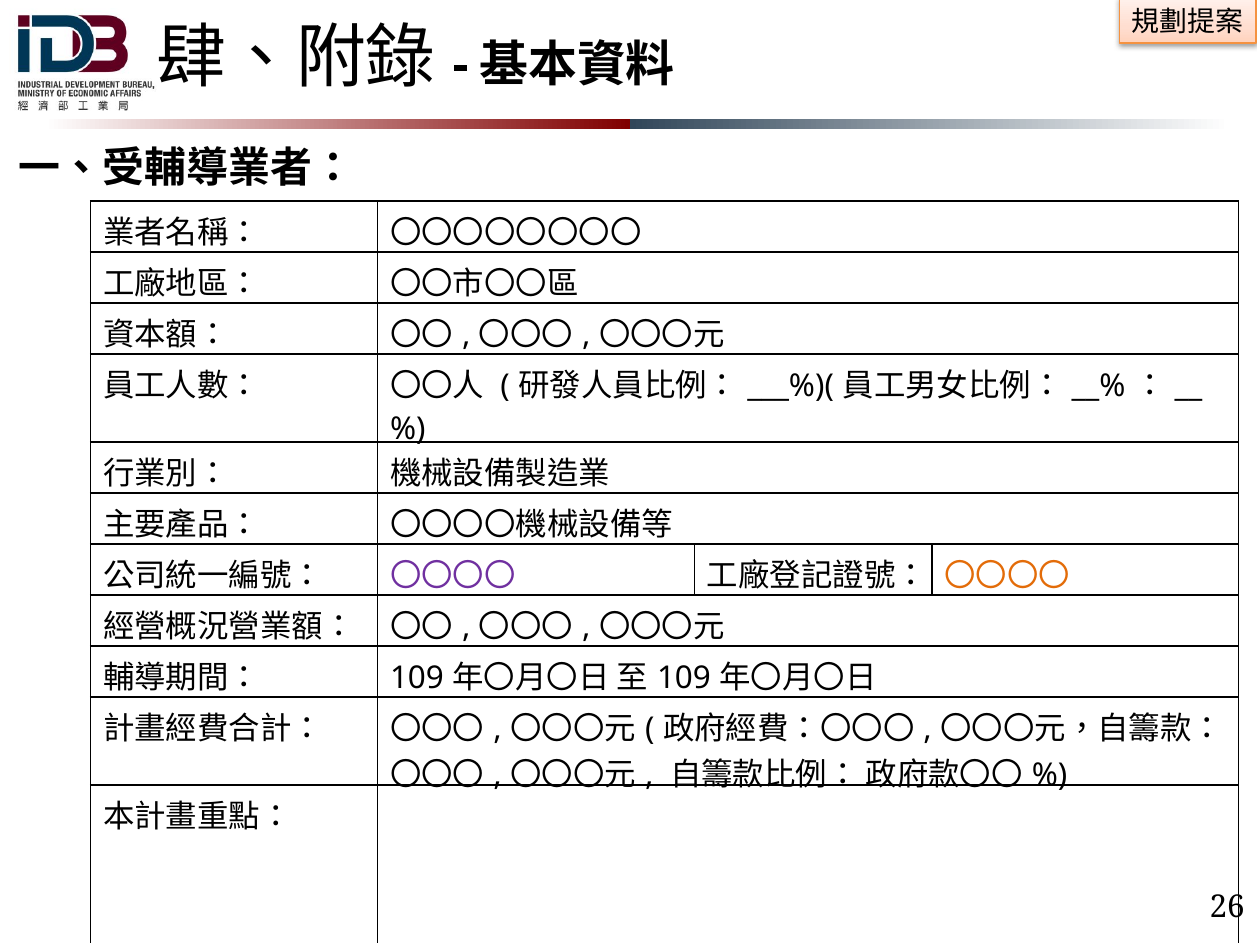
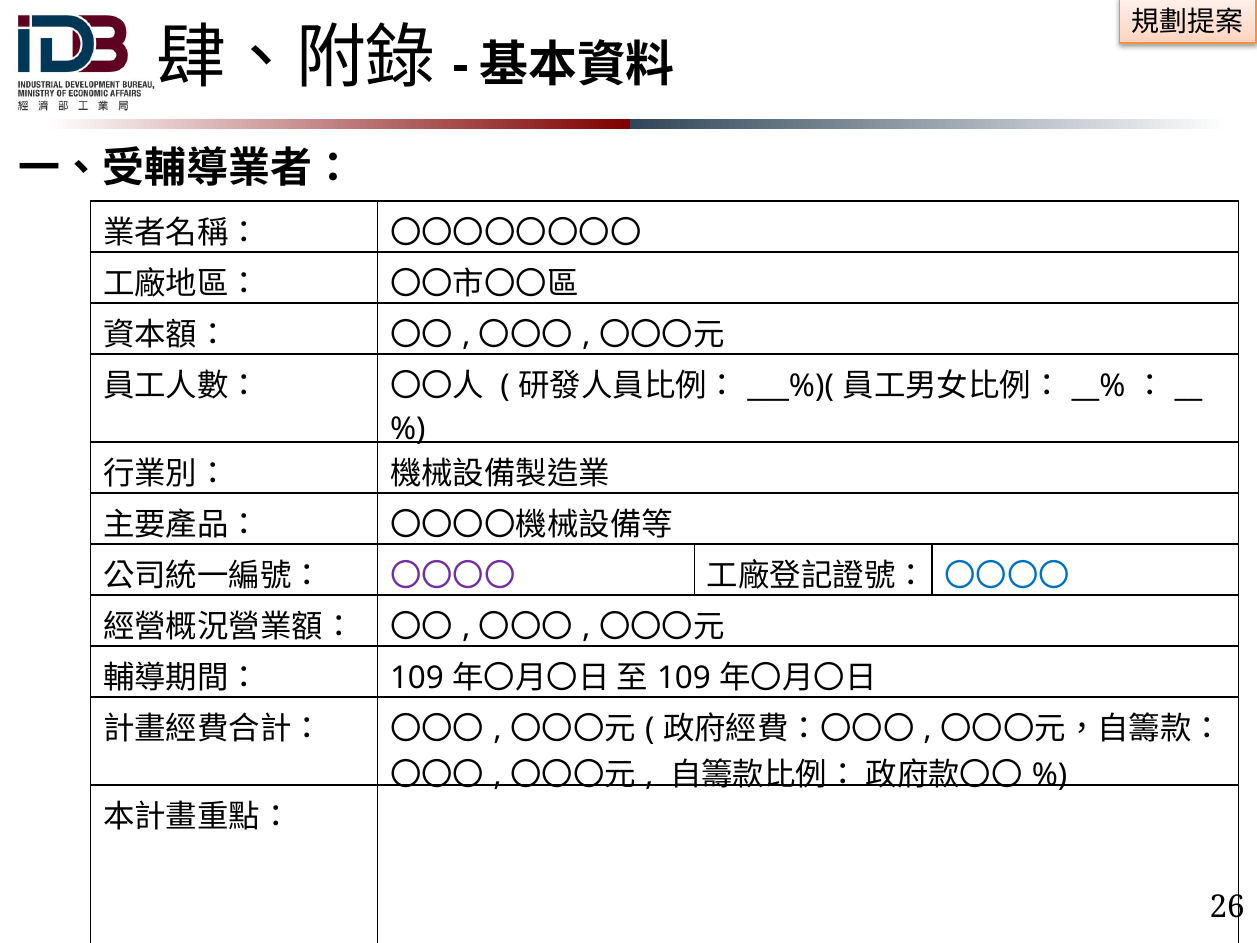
〇〇〇〇 colour: orange -> blue (1007, 576)
